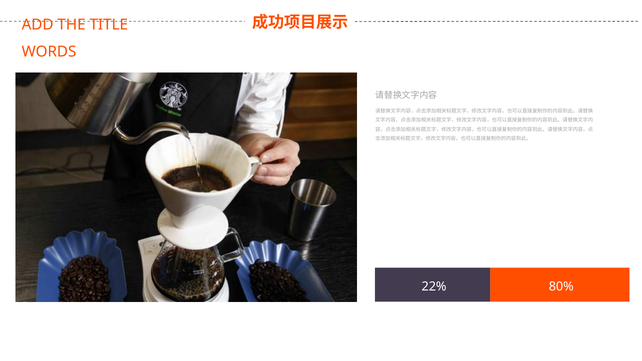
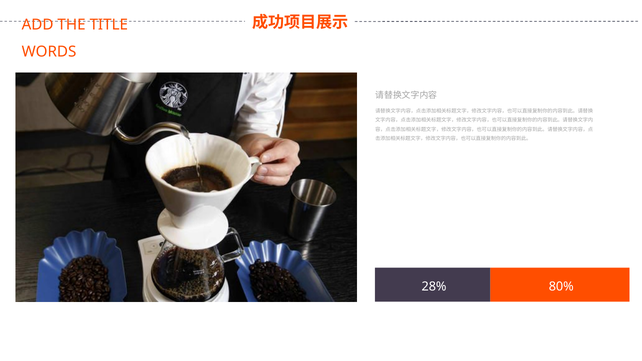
22%: 22% -> 28% (434, 287)
